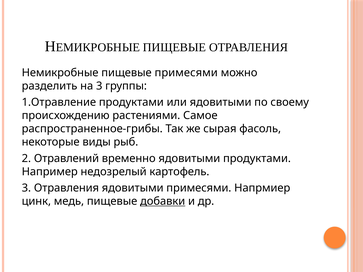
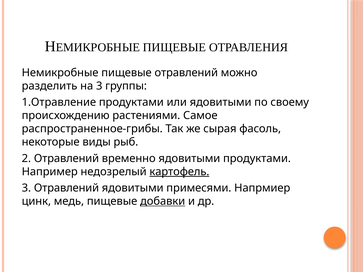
пищевые примесями: примесями -> отравлений (186, 73)
картофель underline: none -> present (179, 172)
3 Отравления: Отравления -> Отравлений (66, 188)
